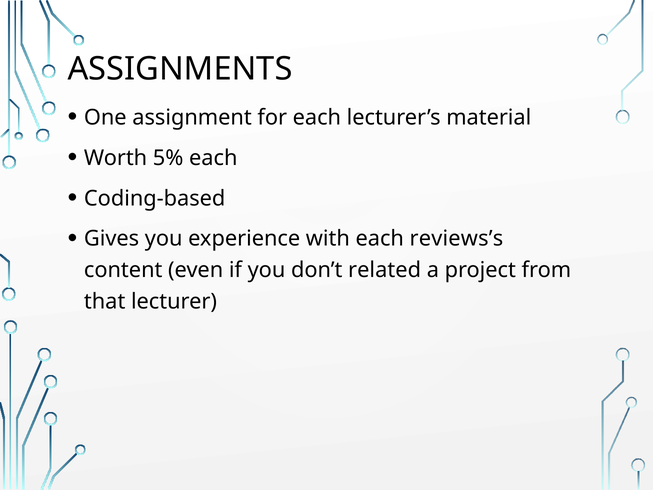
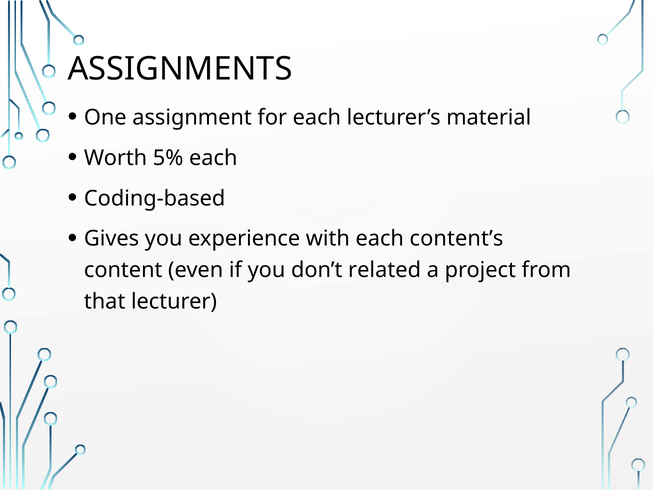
reviews’s: reviews’s -> content’s (456, 239)
